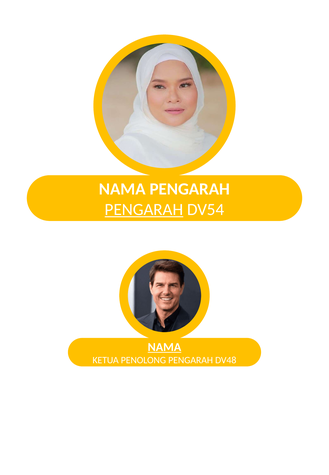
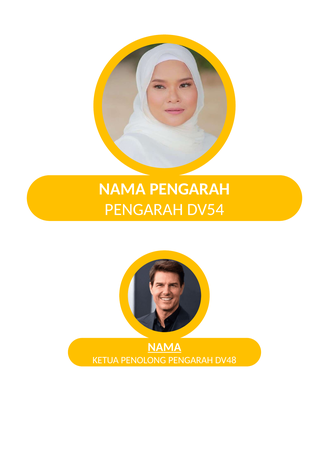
PENGARAH underline: present -> none (144, 210)
